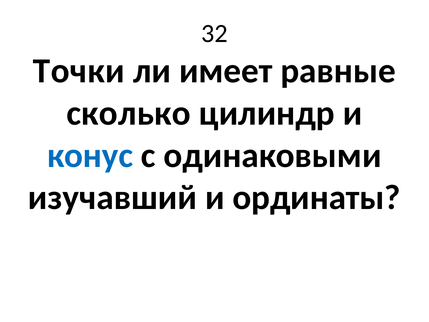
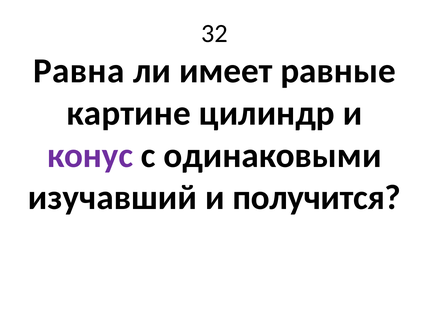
Точки: Точки -> Равна (79, 71)
сколько: сколько -> картине (129, 113)
конус colour: blue -> purple (90, 155)
ординаты: ординаты -> получится (317, 197)
